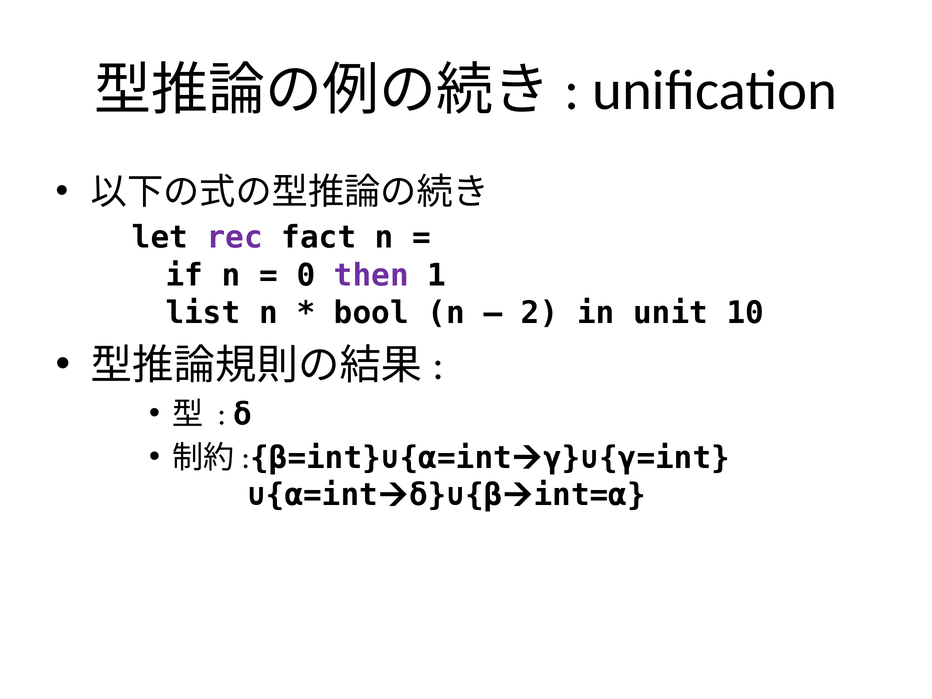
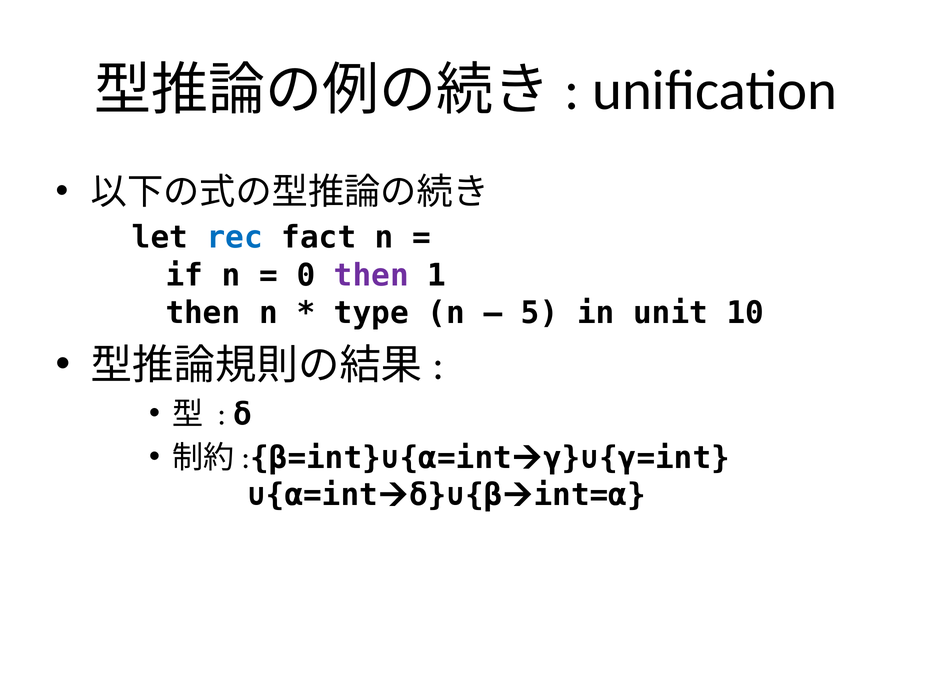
rec colour: purple -> blue (235, 237)
list: list -> then (203, 313)
bool: bool -> type (371, 313)
2: 2 -> 5 (540, 313)
